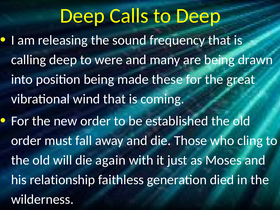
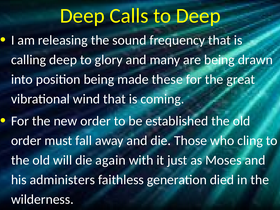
were: were -> glory (109, 60)
relationship: relationship -> administers (62, 180)
